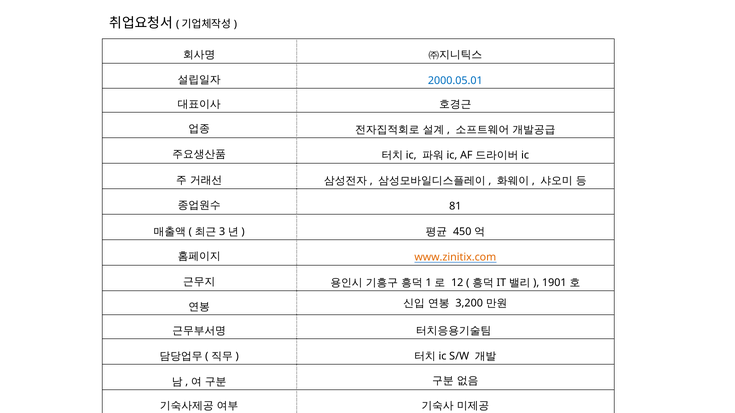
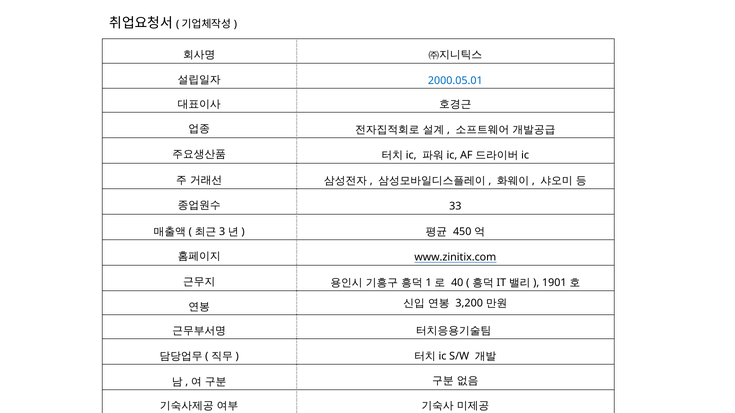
81: 81 -> 33 (455, 207)
www.zinitix.com colour: orange -> black (455, 258)
12: 12 -> 40 (457, 283)
